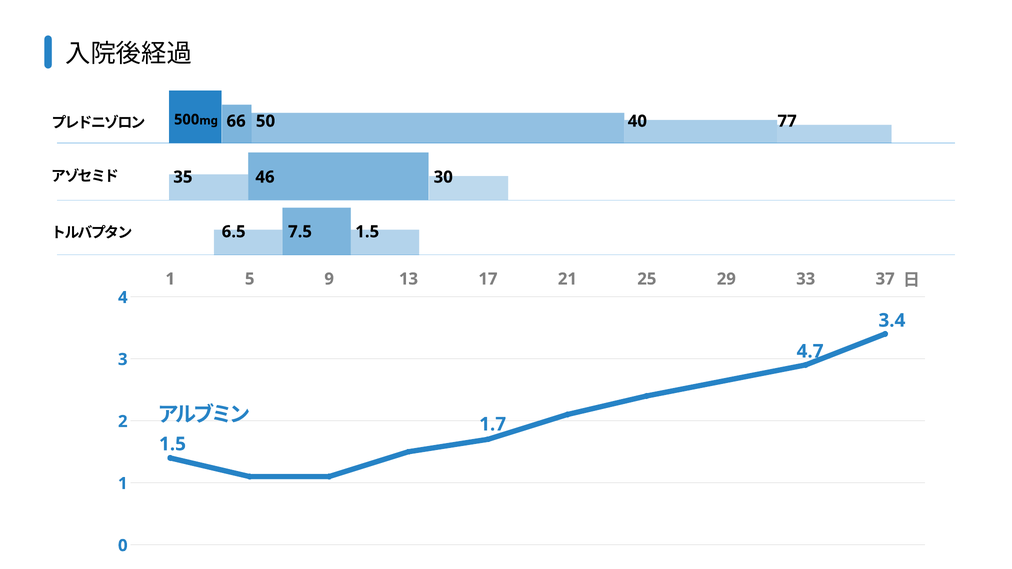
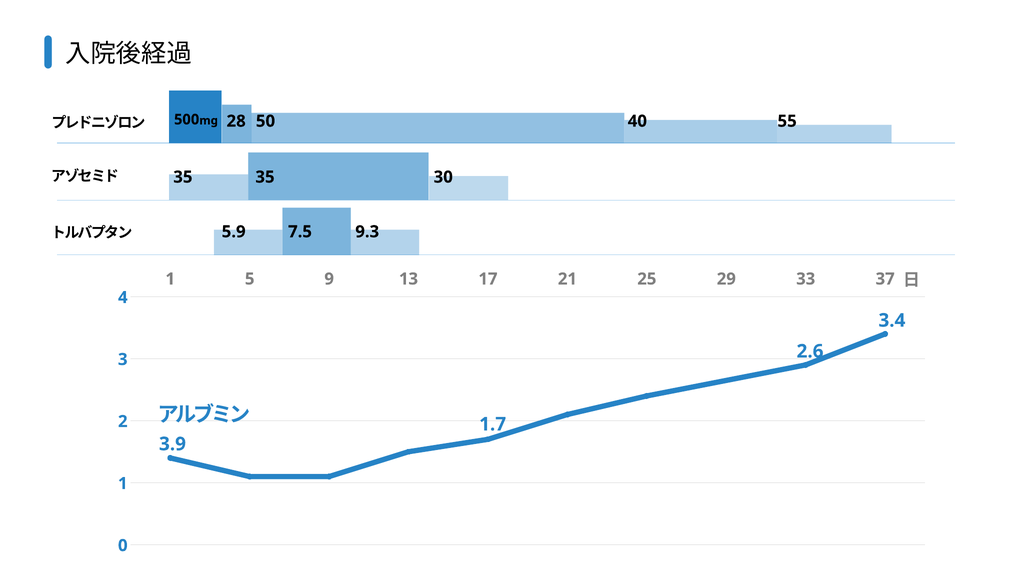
66: 66 -> 28 (236, 121)
77: 77 -> 55 (787, 121)
35 46: 46 -> 35 (265, 177)
6.5: 6.5 -> 5.9 (234, 232)
7.5 1.5: 1.5 -> 9.3 (367, 232)
4.7: 4.7 -> 2.6 (810, 351)
1.5: 1.5 -> 3.9 (172, 444)
